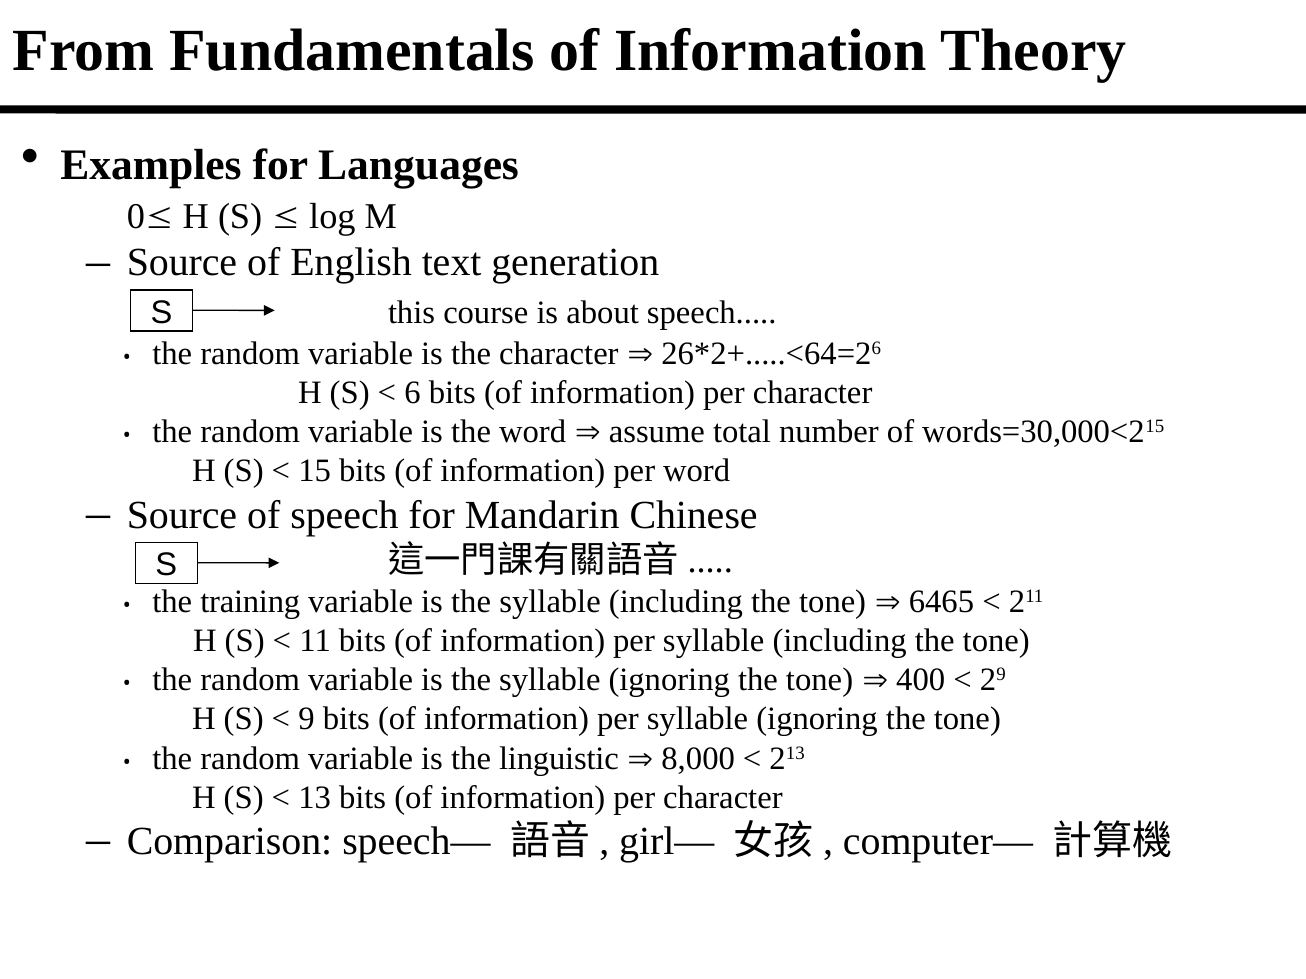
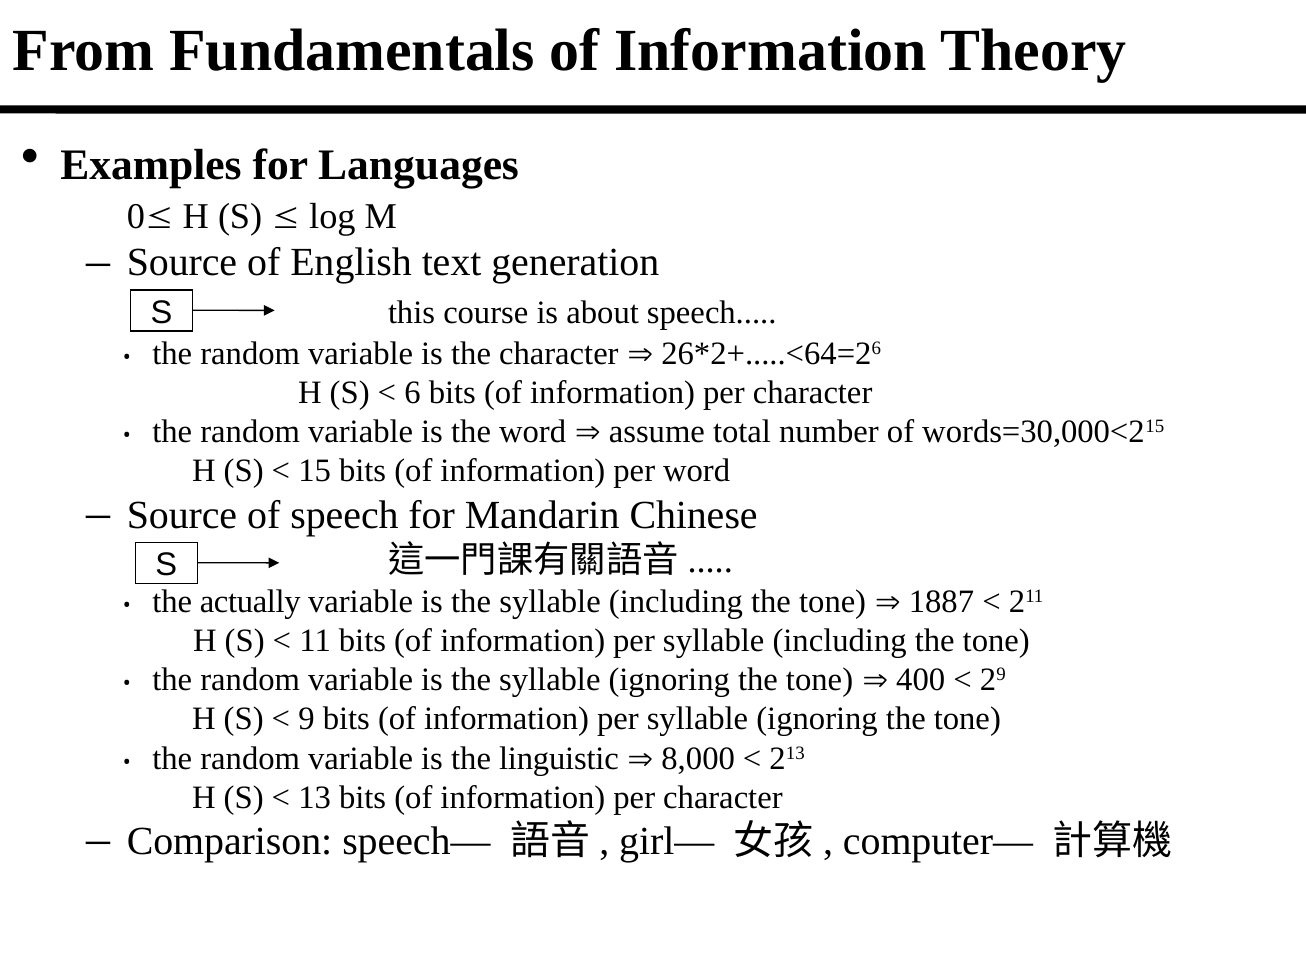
training: training -> actually (250, 602)
6465: 6465 -> 1887 (941, 602)
